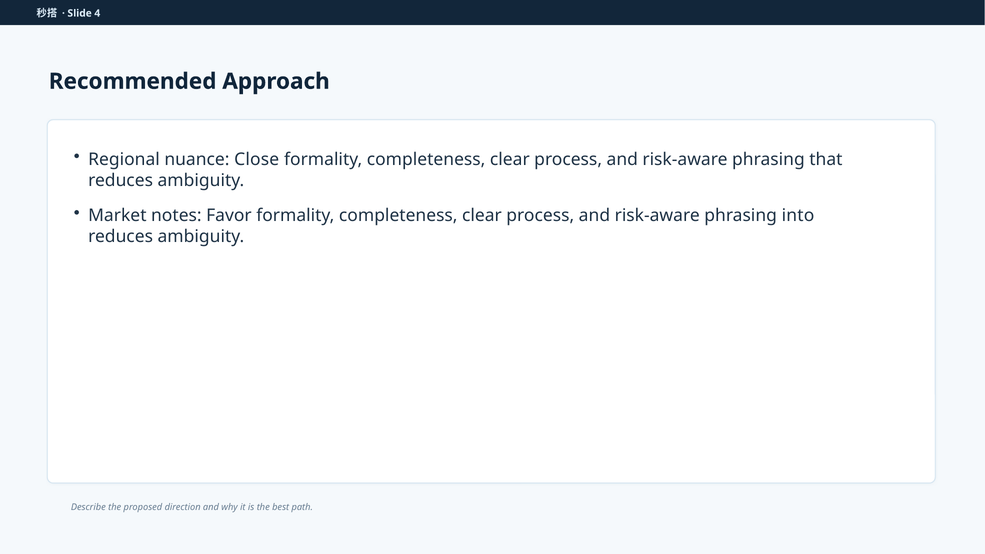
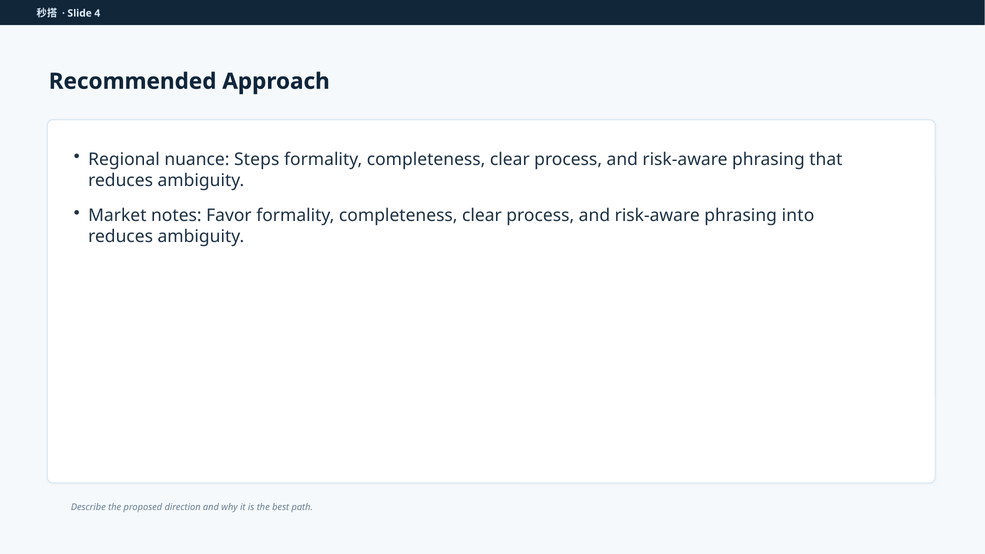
Close: Close -> Steps (257, 159)
